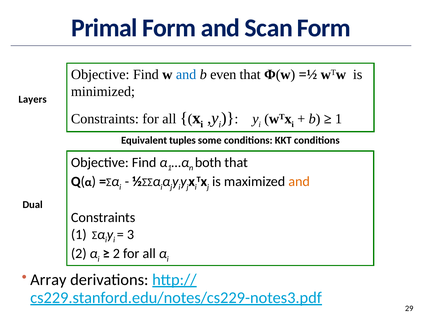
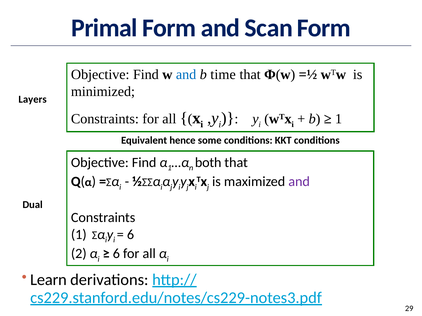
even: even -> time (223, 75)
tuples: tuples -> hence (182, 141)
and colour: orange -> purple (299, 182)
3: 3 -> 6 (131, 235)
2: 2 -> 6 (116, 254)
Array: Array -> Learn (48, 280)
